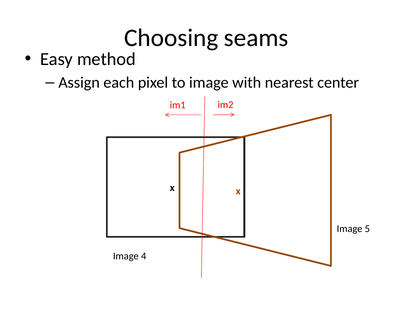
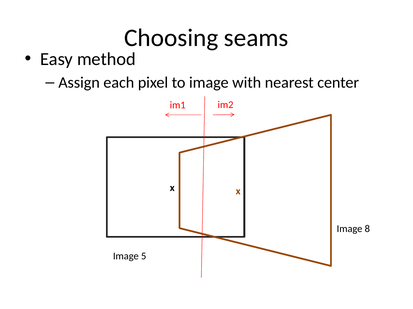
5: 5 -> 8 (367, 229)
4: 4 -> 5 (144, 257)
